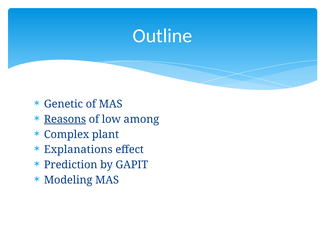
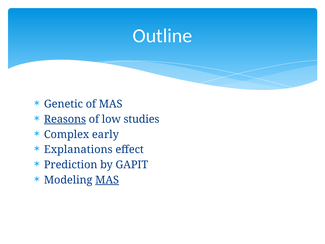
among: among -> studies (141, 119)
plant: plant -> early (105, 134)
MAS underline: none -> present (107, 180)
